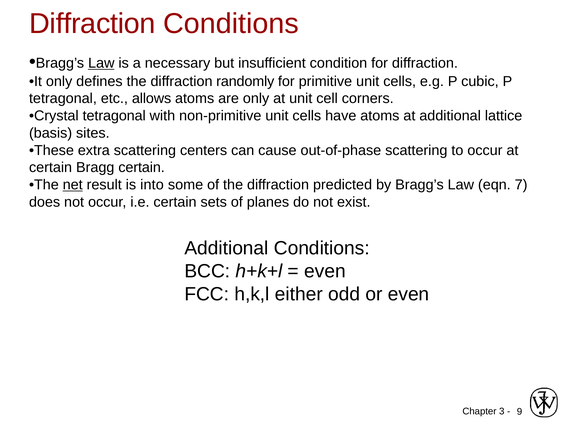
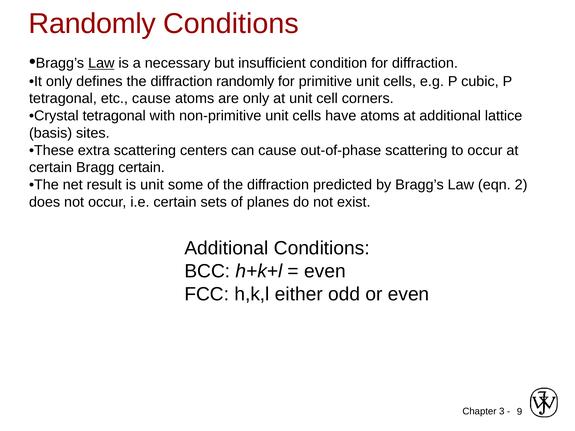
Diffraction: Diffraction -> Randomly (92, 24)
etc allows: allows -> cause (151, 99)
net underline: present -> none (73, 185)
is into: into -> unit (152, 185)
7: 7 -> 2 (521, 185)
